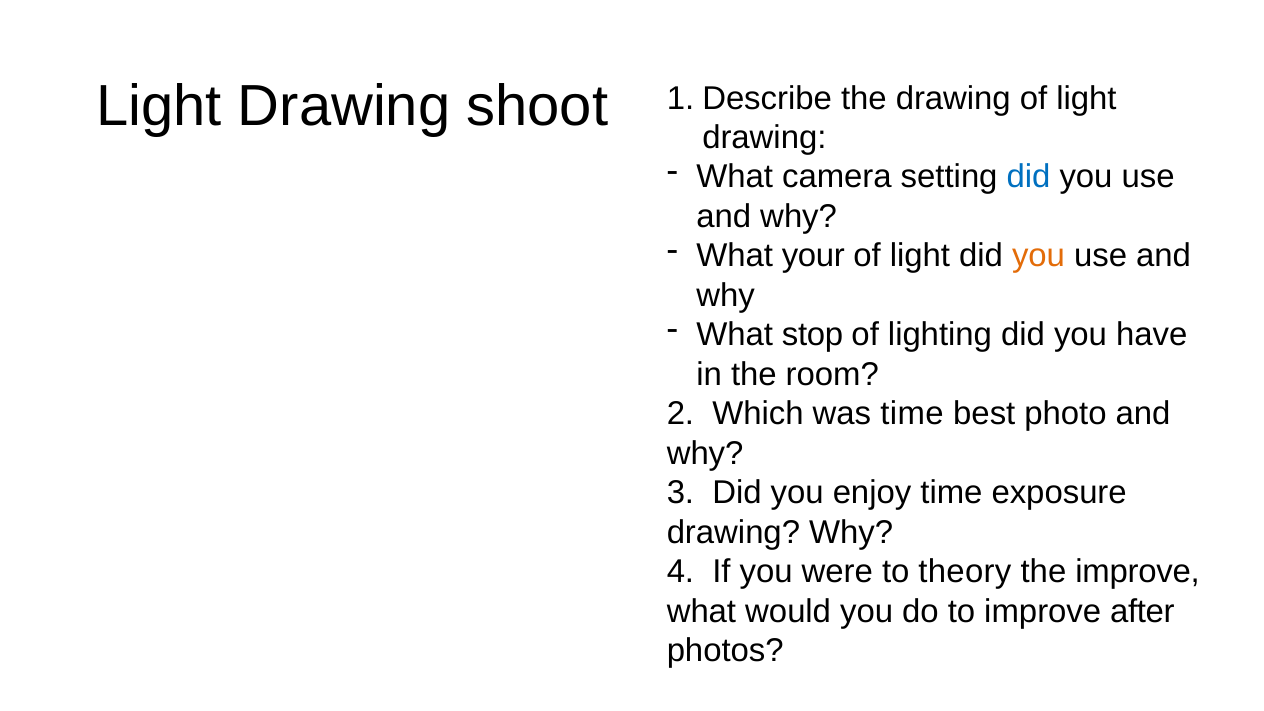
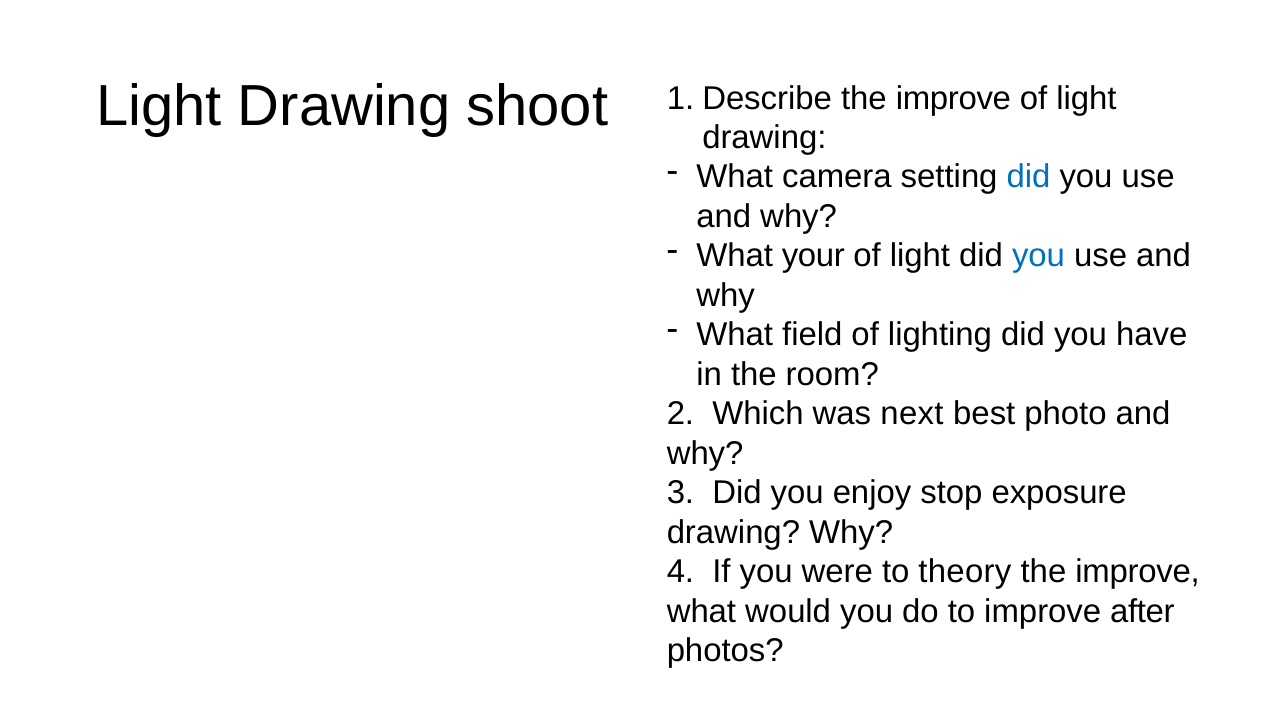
drawing: drawing -> improve (953, 98)
you colour: orange -> blue (1039, 256)
stop: stop -> field (812, 335)
was time: time -> next (912, 414)
enjoy time: time -> stop (951, 493)
